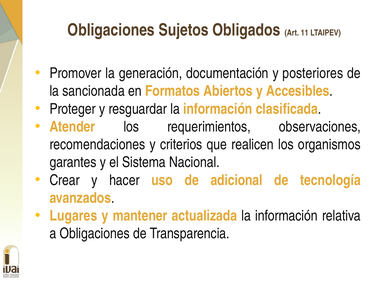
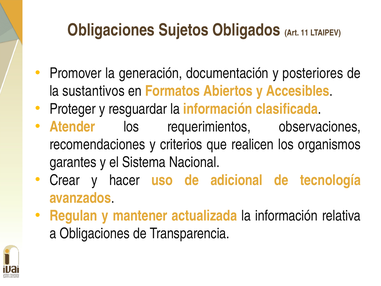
sancionada: sancionada -> sustantivos (93, 91)
Lugares: Lugares -> Regulan (73, 216)
